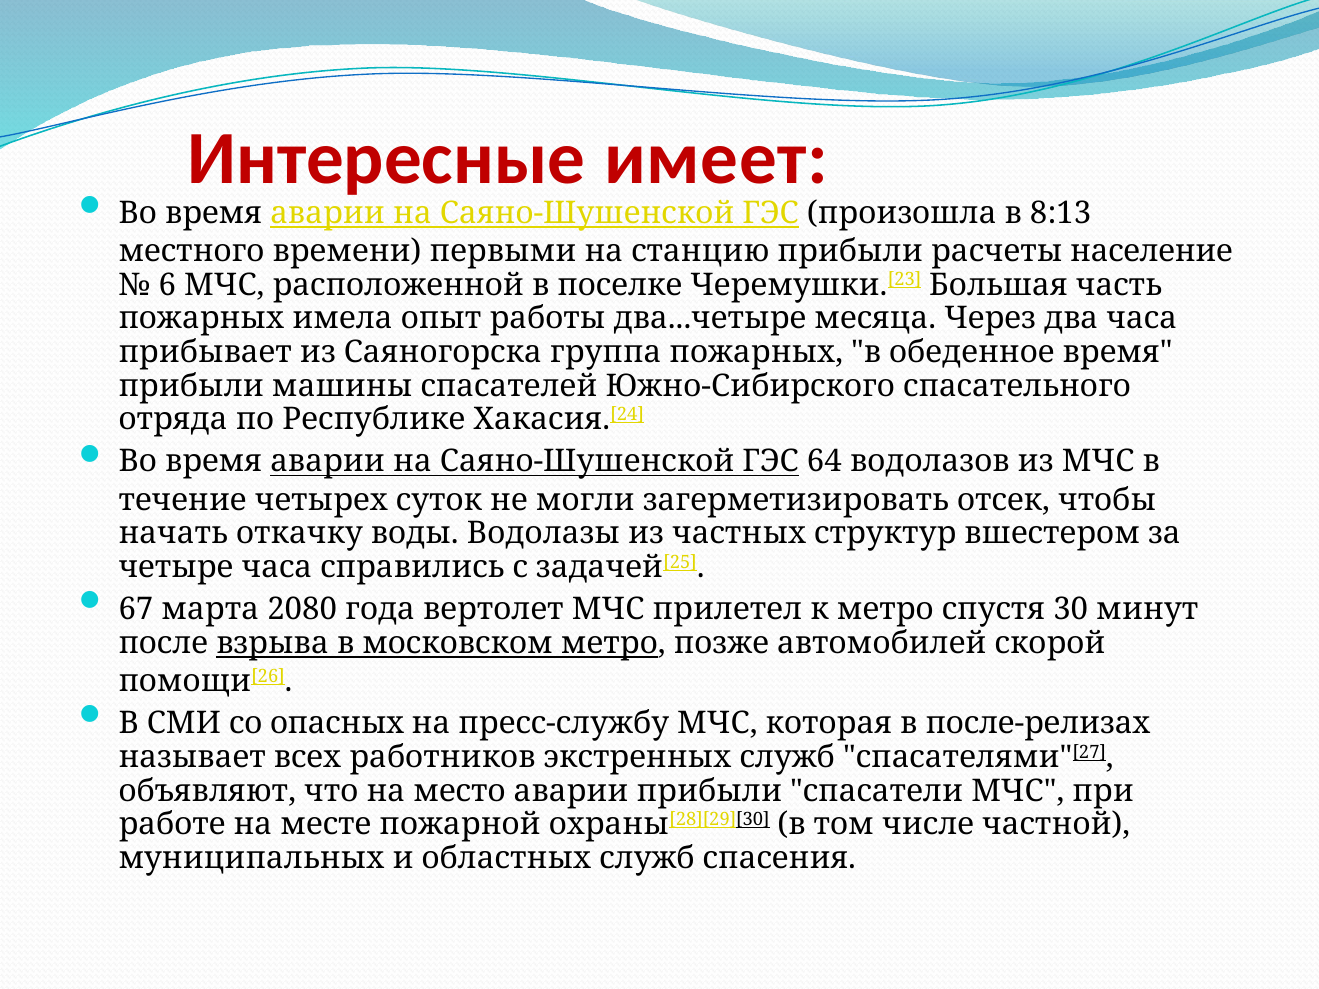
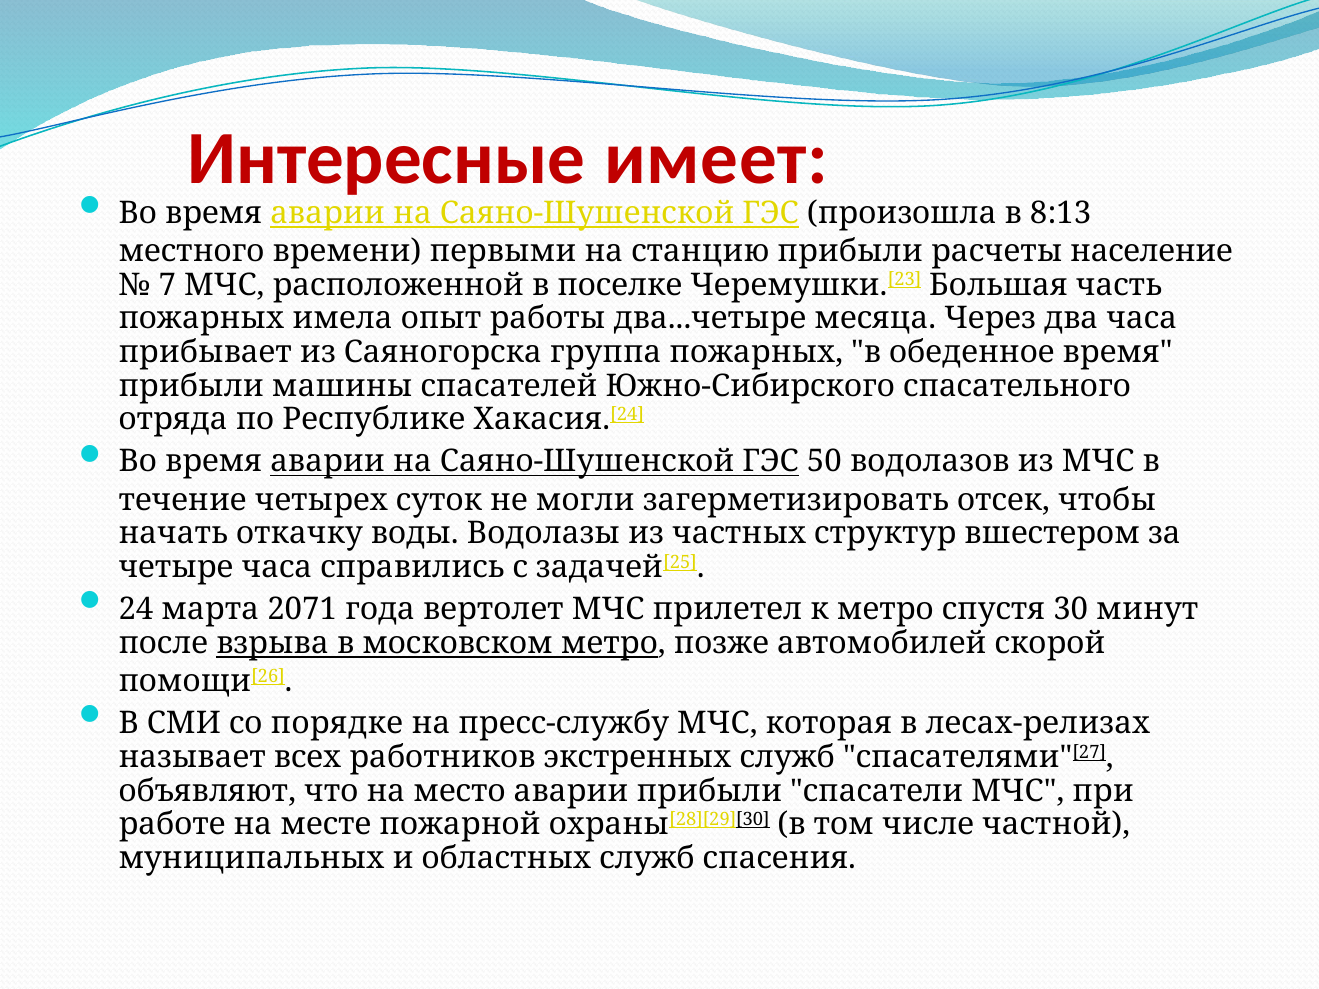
6: 6 -> 7 (167, 285)
64: 64 -> 50 (824, 462)
67: 67 -> 24 (136, 609)
2080: 2080 -> 2071 (302, 609)
опасных: опасных -> порядке (337, 724)
после-релизах: после-релизах -> лесах-релизах (1038, 724)
